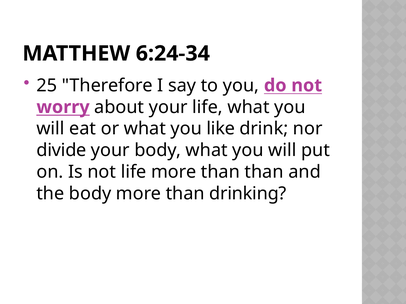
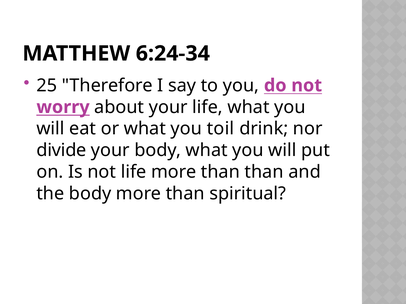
like: like -> toil (221, 129)
drinking: drinking -> spiritual (248, 194)
